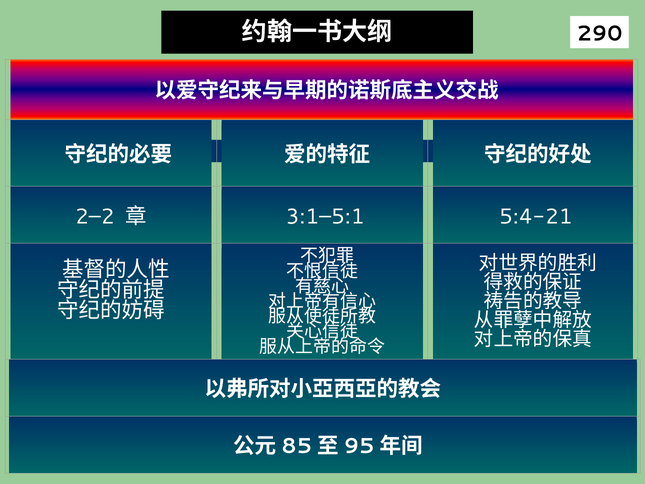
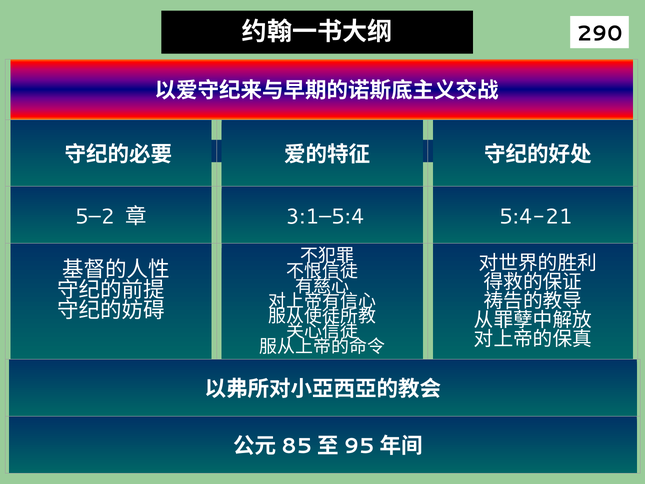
2–2: 2–2 -> 5–2 (95, 216)
3:1–5:1: 3:1–5:1 -> 3:1–5:4 (325, 216)
